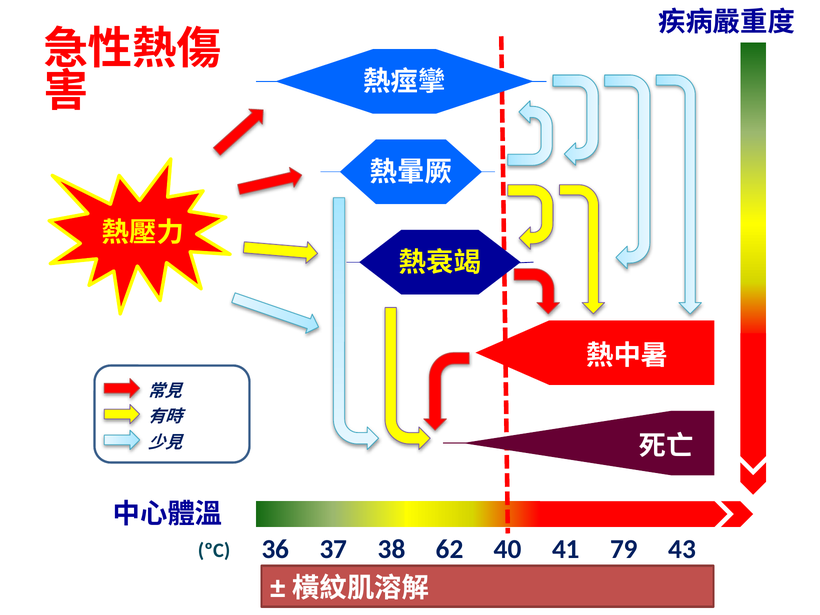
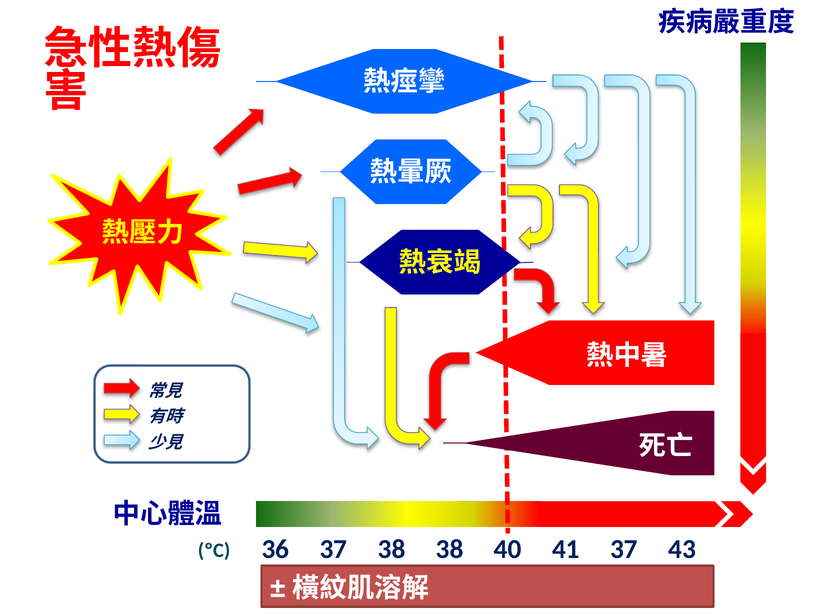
38 62: 62 -> 38 (450, 549)
41 79: 79 -> 37 (624, 549)
